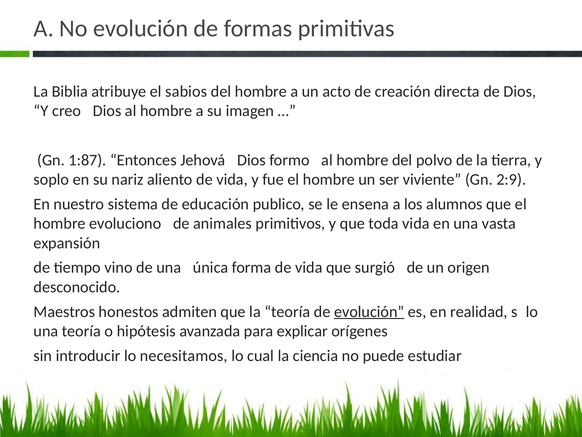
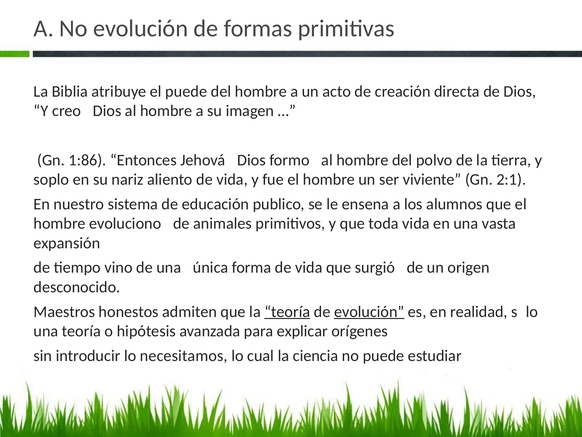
el sabios: sabios -> puede (186, 91)
1:87: 1:87 -> 1:86 (87, 160)
2:9: 2:9 -> 2:1 (511, 179)
teoría underline: none -> present (287, 311)
